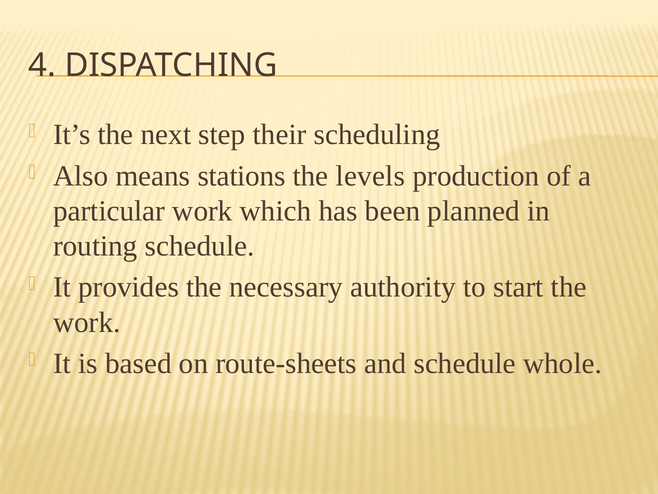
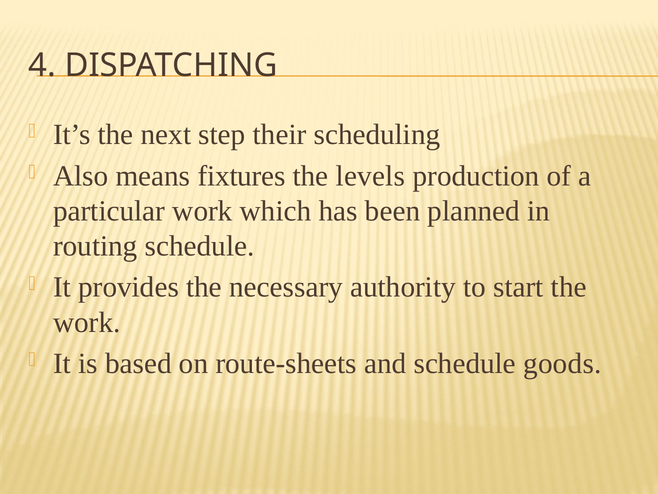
stations: stations -> fixtures (242, 176)
whole: whole -> goods (562, 363)
